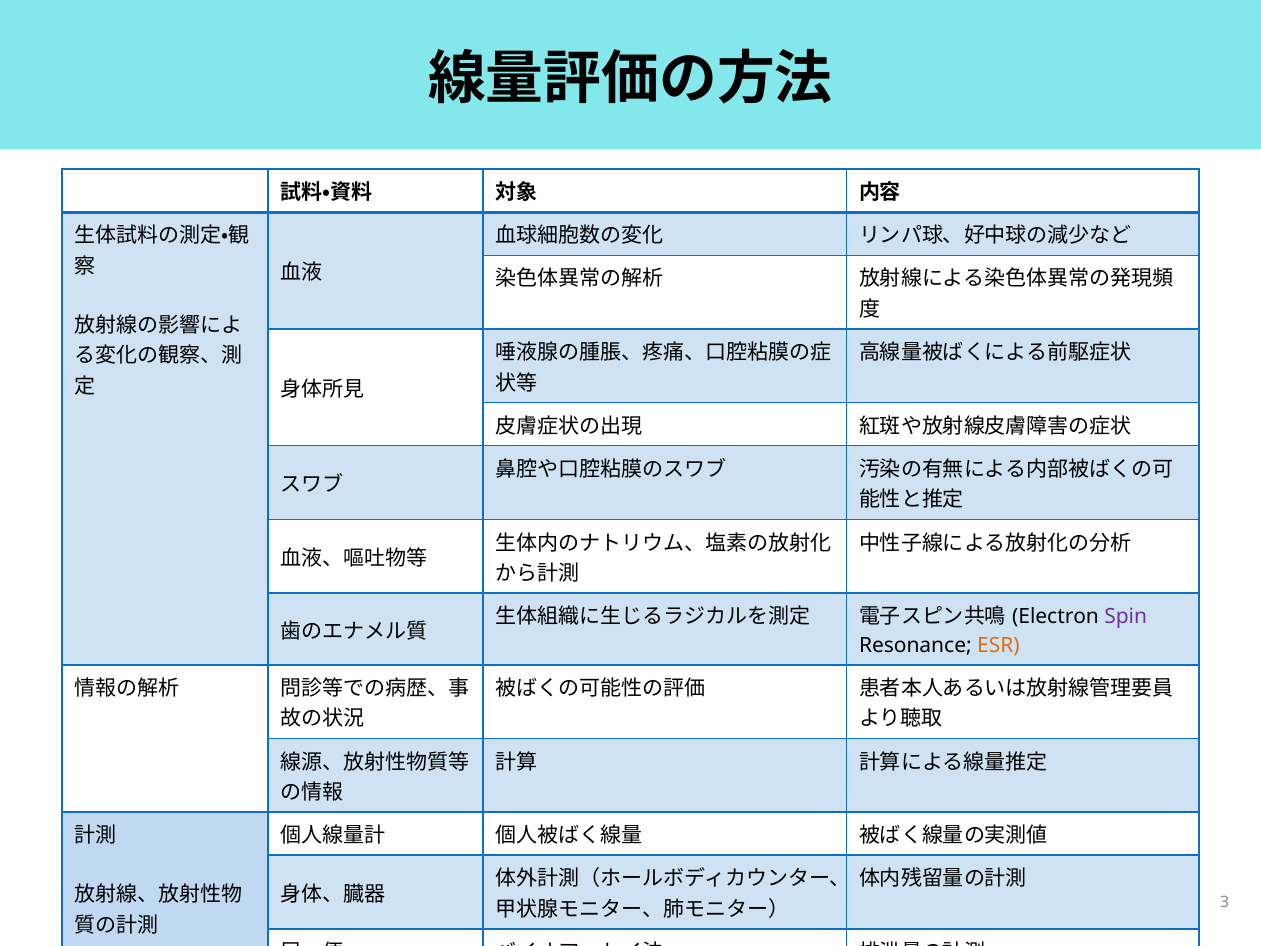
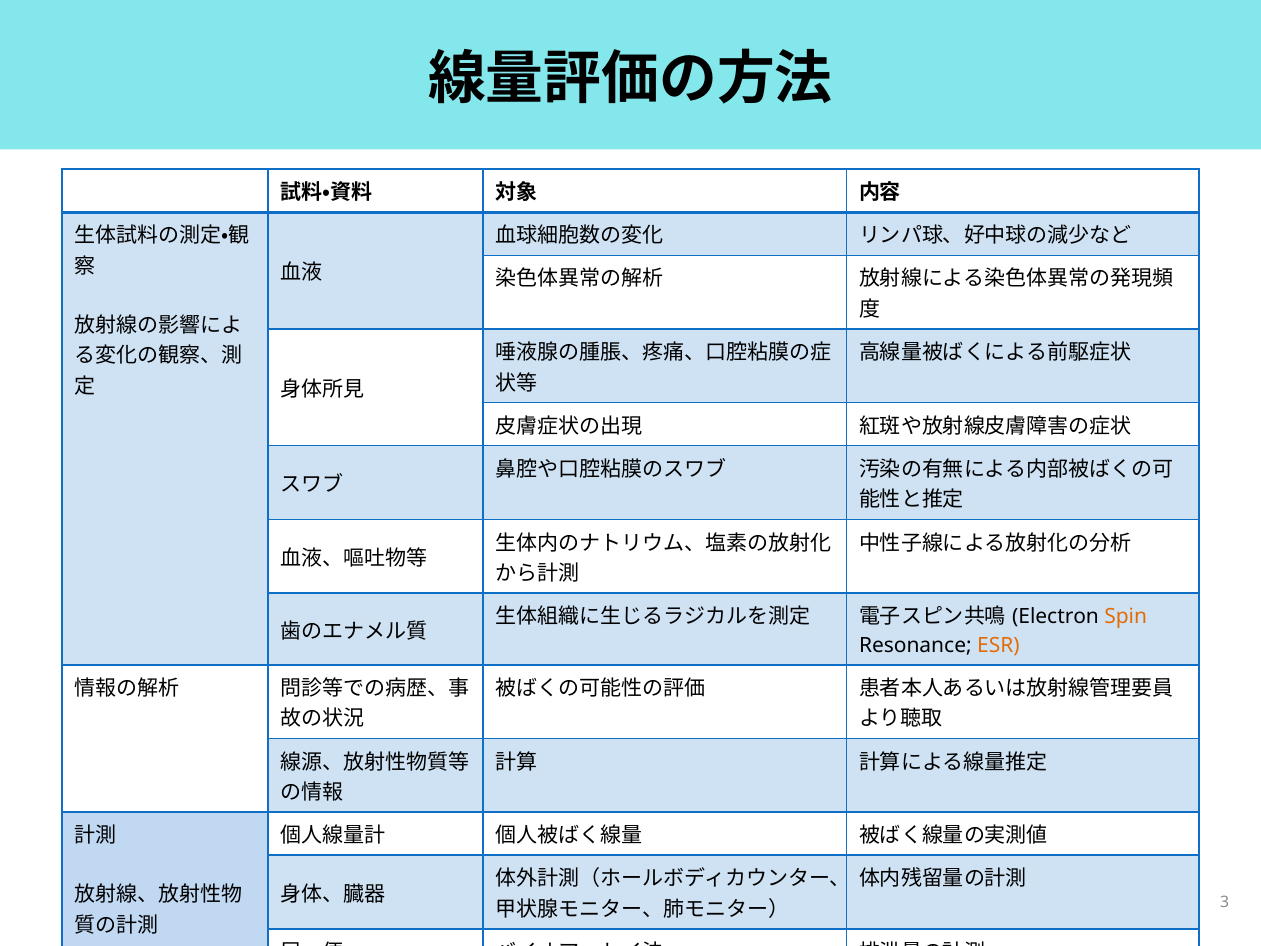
Spin colour: purple -> orange (1126, 617)
